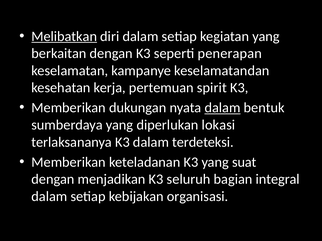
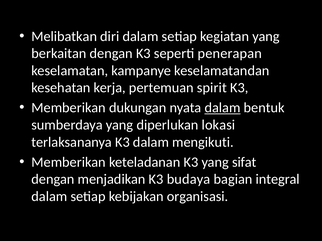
Melibatkan underline: present -> none (64, 36)
terdeteksi: terdeteksi -> mengikuti (203, 142)
suat: suat -> sifat (244, 162)
seluruh: seluruh -> budaya (189, 180)
